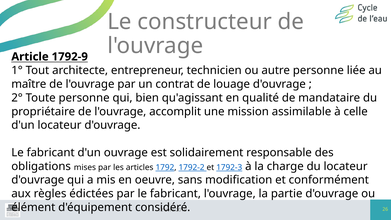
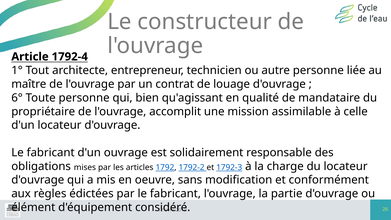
1792-9: 1792-9 -> 1792-4 (70, 57)
2°: 2° -> 6° (17, 98)
